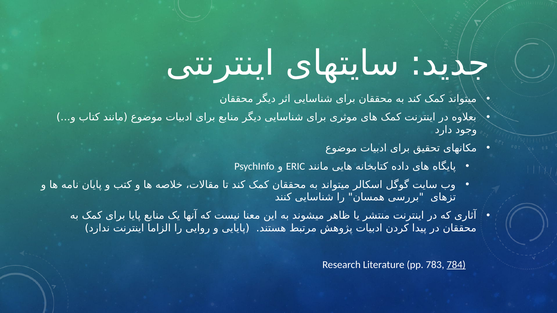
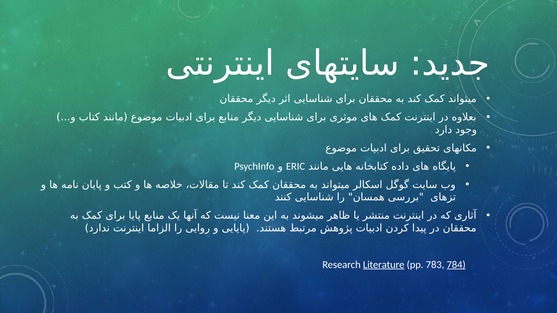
Literature underline: none -> present (384, 265)
